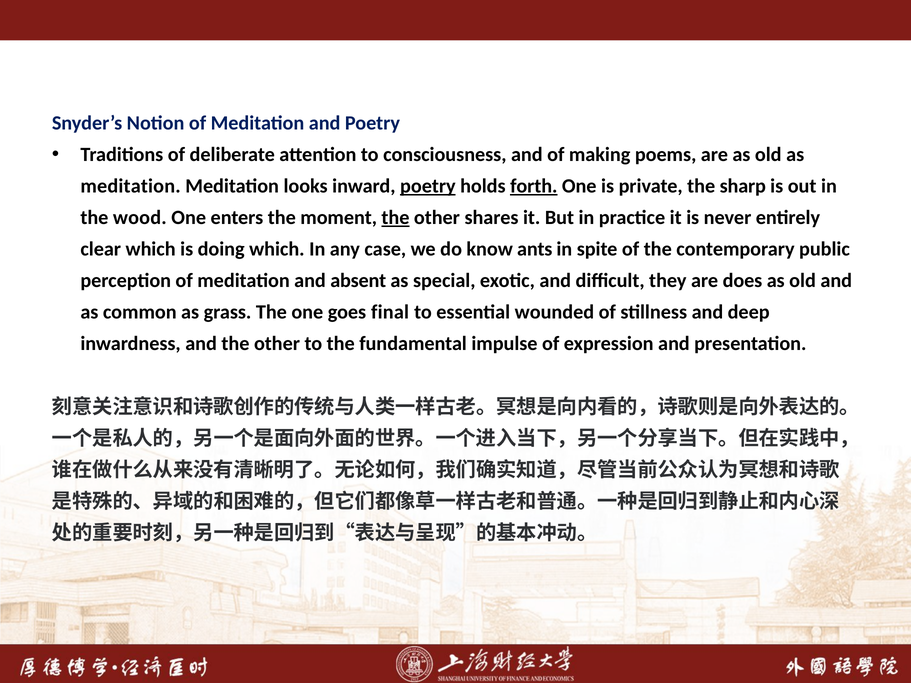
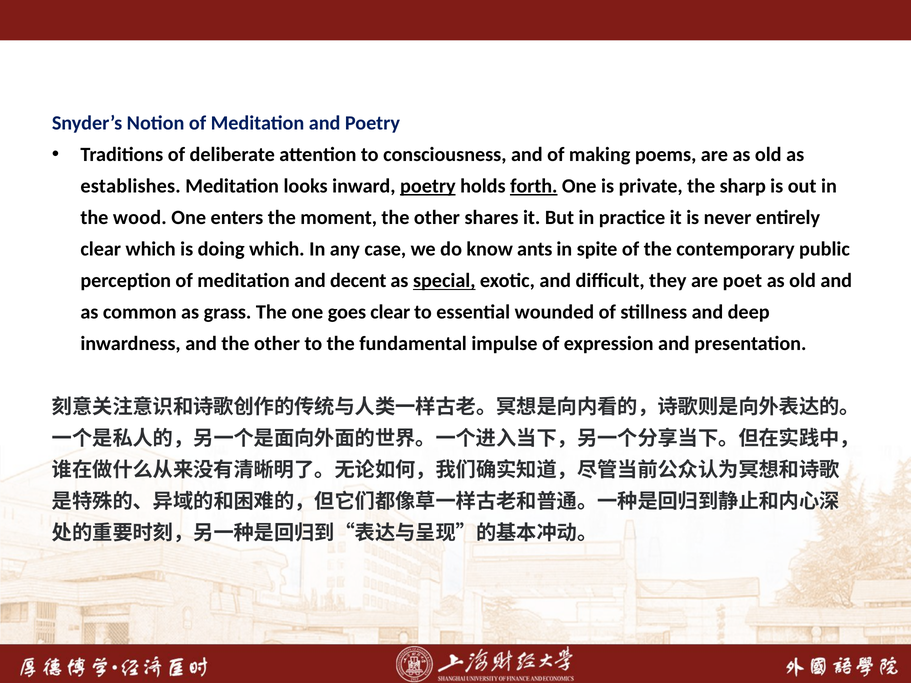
meditation: meditation -> establishes (131, 186)
the underline: present -> none (395, 218)
absent: absent -> decent (358, 281)
special underline: none -> present (444, 281)
does: does -> poet (742, 281)
goes final: final -> clear (390, 312)
